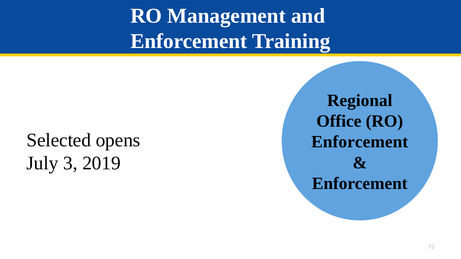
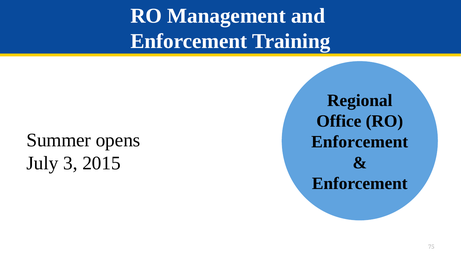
Selected: Selected -> Summer (59, 140)
2019: 2019 -> 2015 (102, 163)
